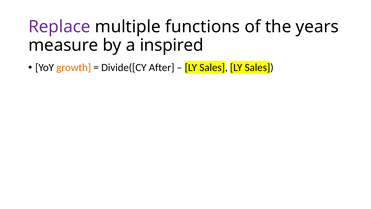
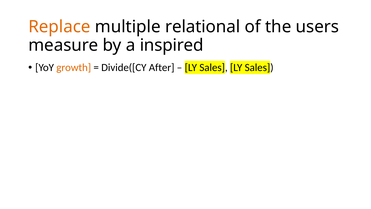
Replace colour: purple -> orange (59, 27)
functions: functions -> relational (203, 27)
years: years -> users (317, 27)
